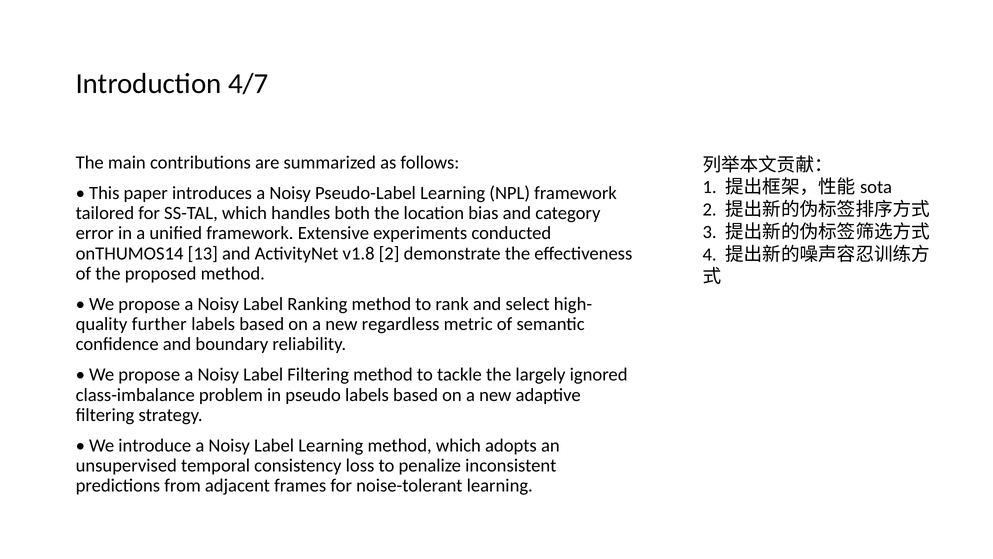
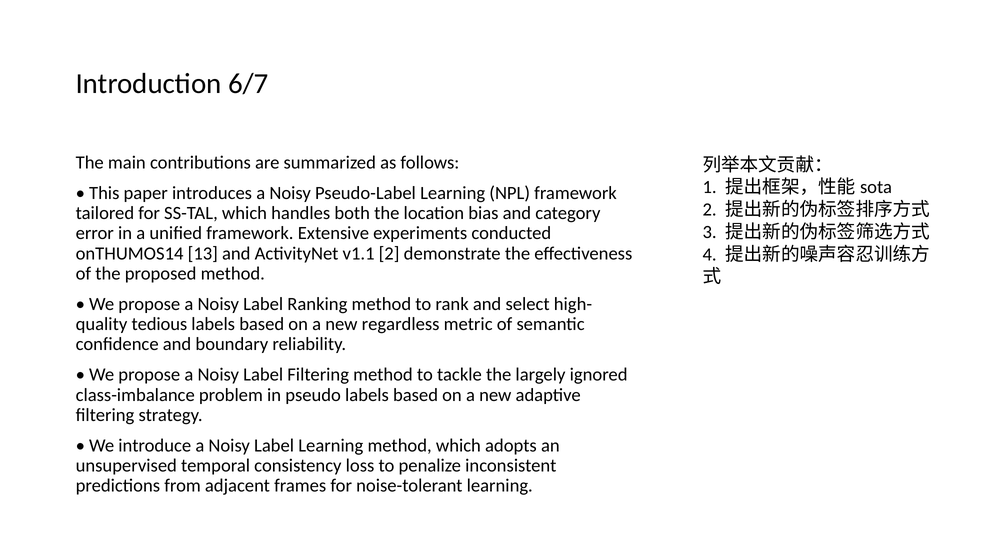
4/7: 4/7 -> 6/7 (248, 84)
v1.8: v1.8 -> v1.1 (359, 253)
further: further -> tedious (159, 324)
